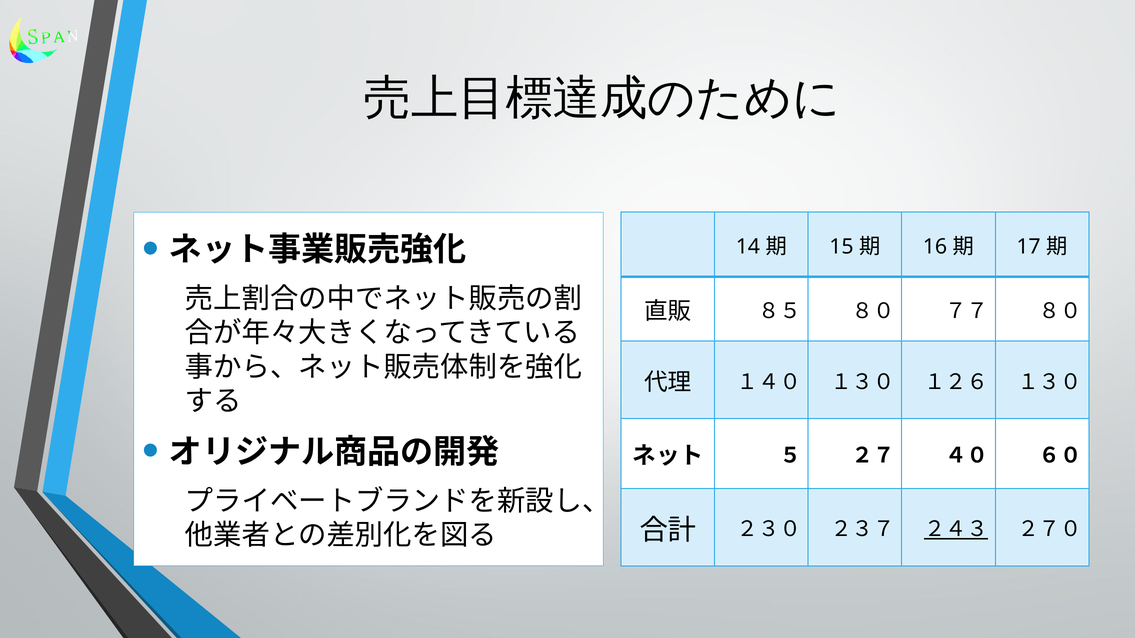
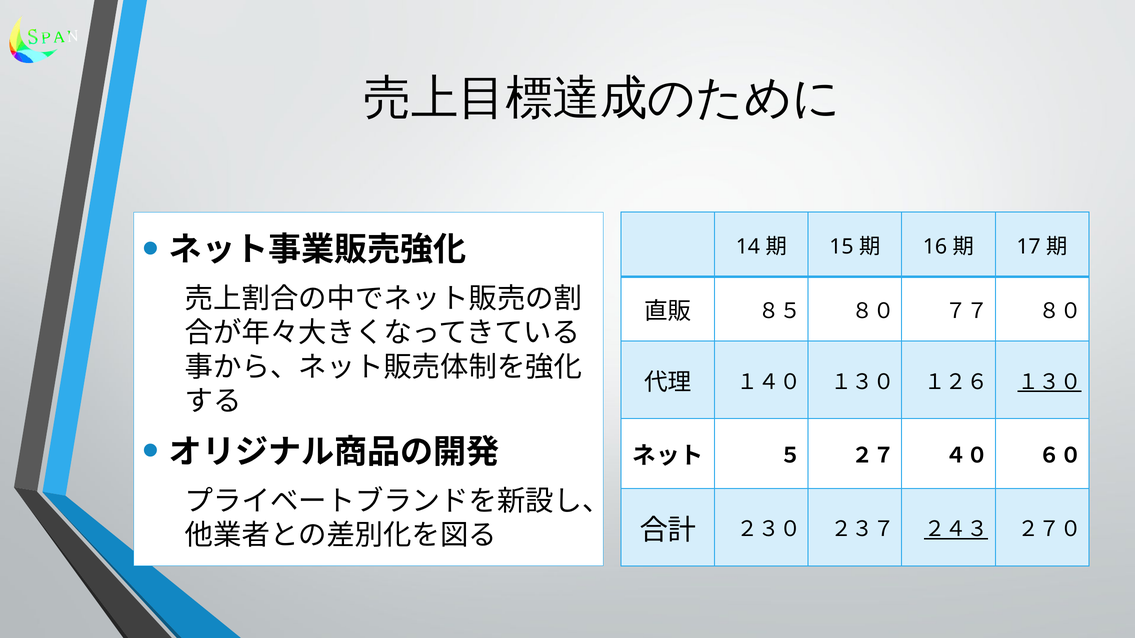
１３０ underline: none -> present (1050, 382)
